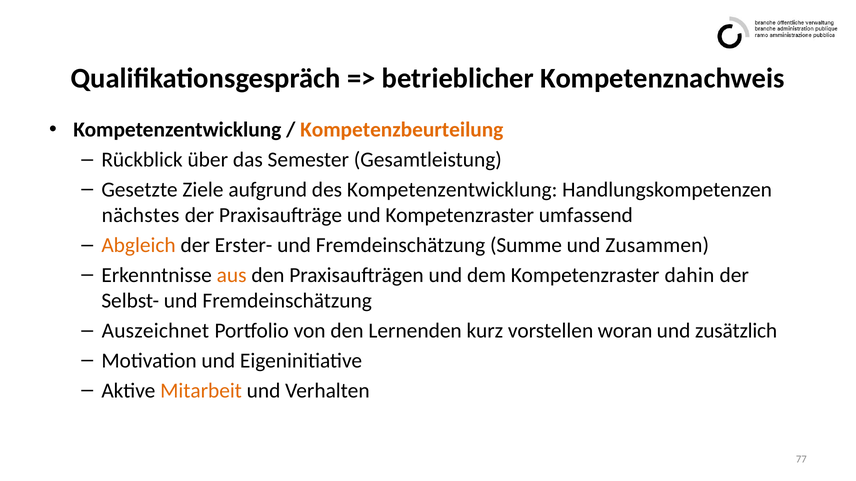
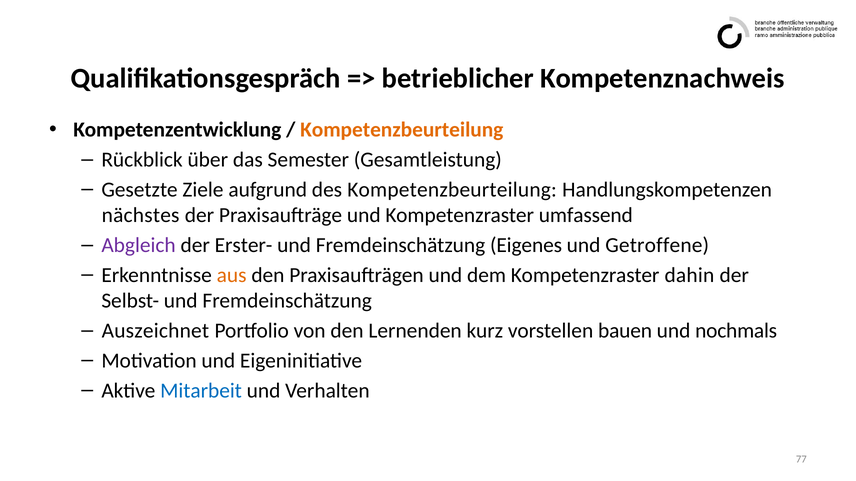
des Kompetenzentwicklung: Kompetenzentwicklung -> Kompetenzbeurteilung (452, 190)
Abgleich colour: orange -> purple (139, 245)
Summe: Summe -> Eigenes (526, 245)
Zusammen: Zusammen -> Getroffene (657, 245)
woran: woran -> bauen (625, 331)
zusätzlich: zusätzlich -> nochmals (736, 331)
Mitarbeit colour: orange -> blue (201, 391)
